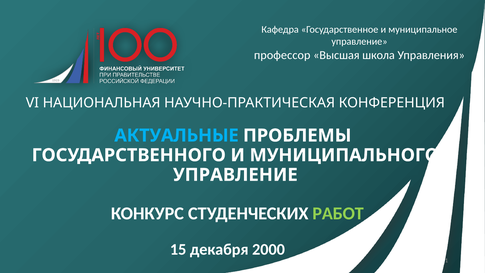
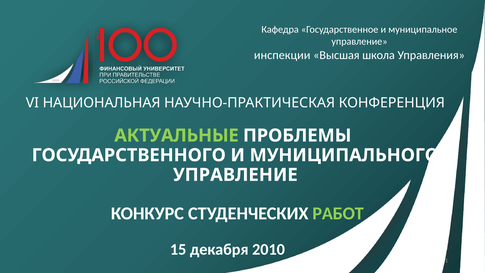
профессор: профессор -> инспекции (282, 55)
АКТУАЛЬНЫЕ colour: light blue -> light green (176, 135)
2000: 2000 -> 2010 (269, 249)
